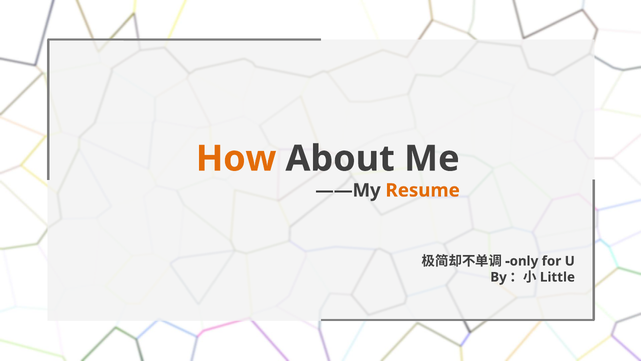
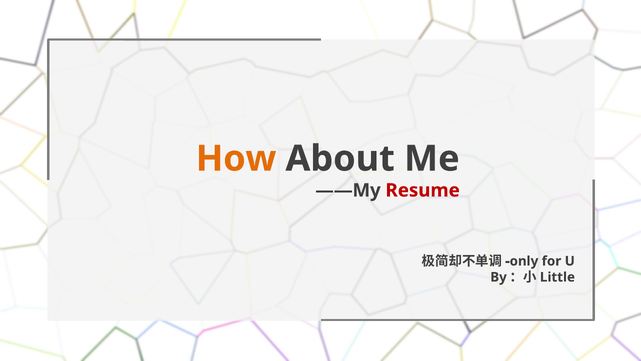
Resume colour: orange -> red (423, 190)
